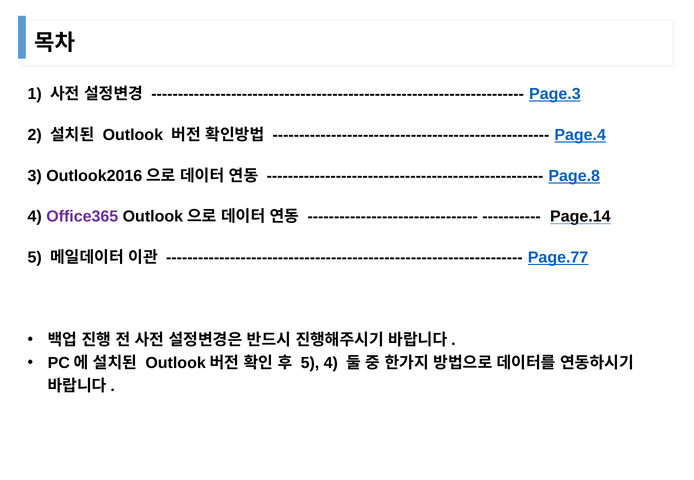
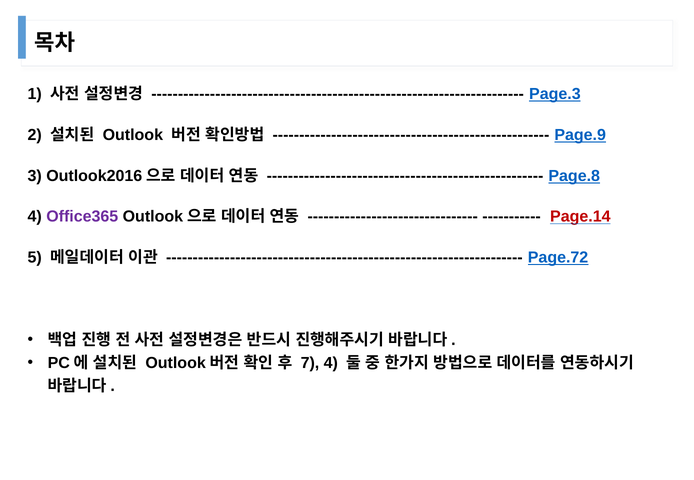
Page.4: Page.4 -> Page.9 (580, 135)
Page.14 colour: black -> red (580, 217)
Page.77: Page.77 -> Page.72 (558, 258)
5: 5 -> 7 (310, 363)
